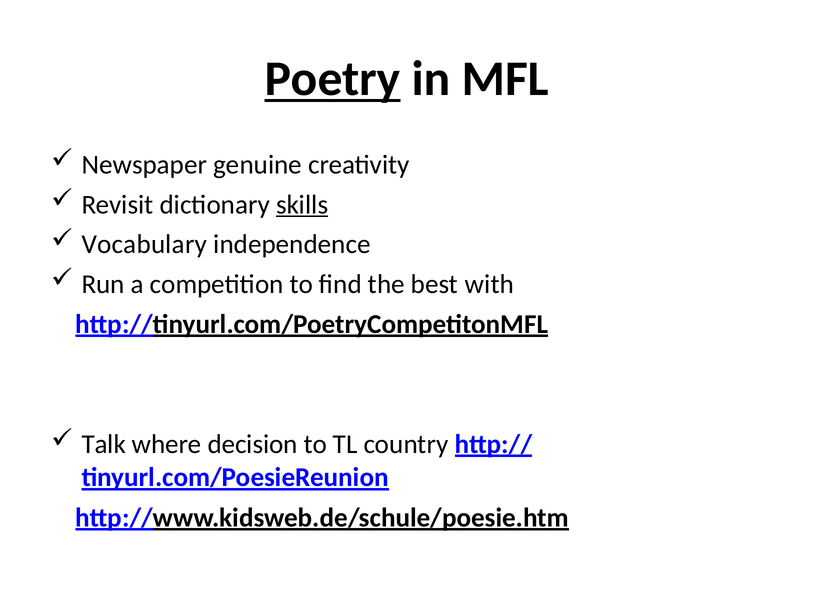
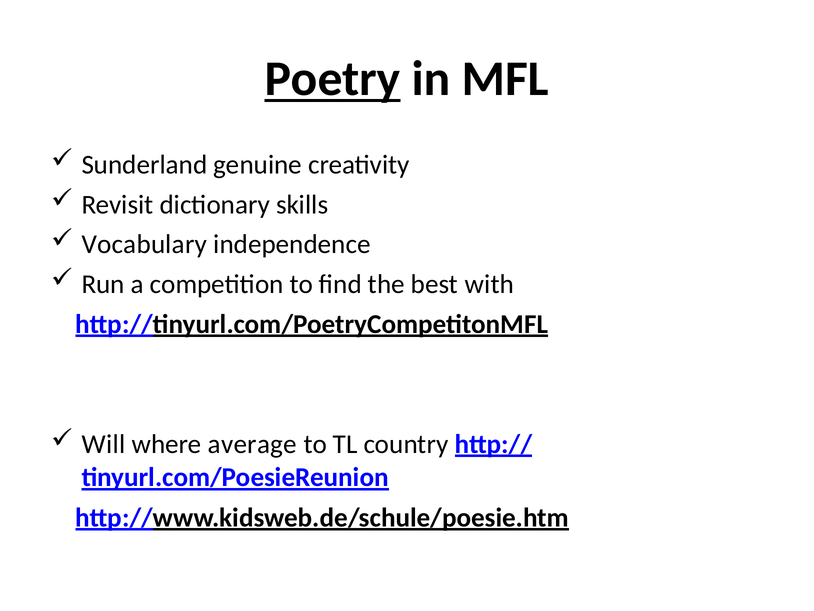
Newspaper: Newspaper -> Sunderland (144, 165)
skills underline: present -> none (302, 205)
Talk: Talk -> Will (103, 444)
decision: decision -> average (252, 444)
